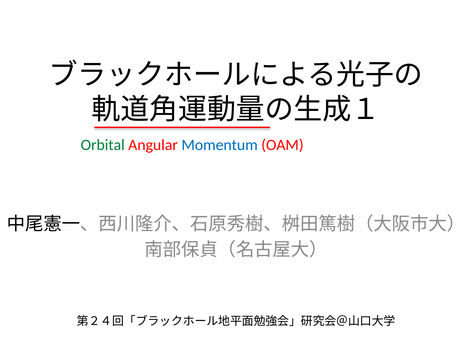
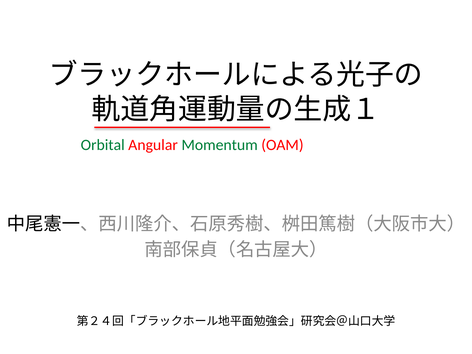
Momentum colour: blue -> green (220, 145)
